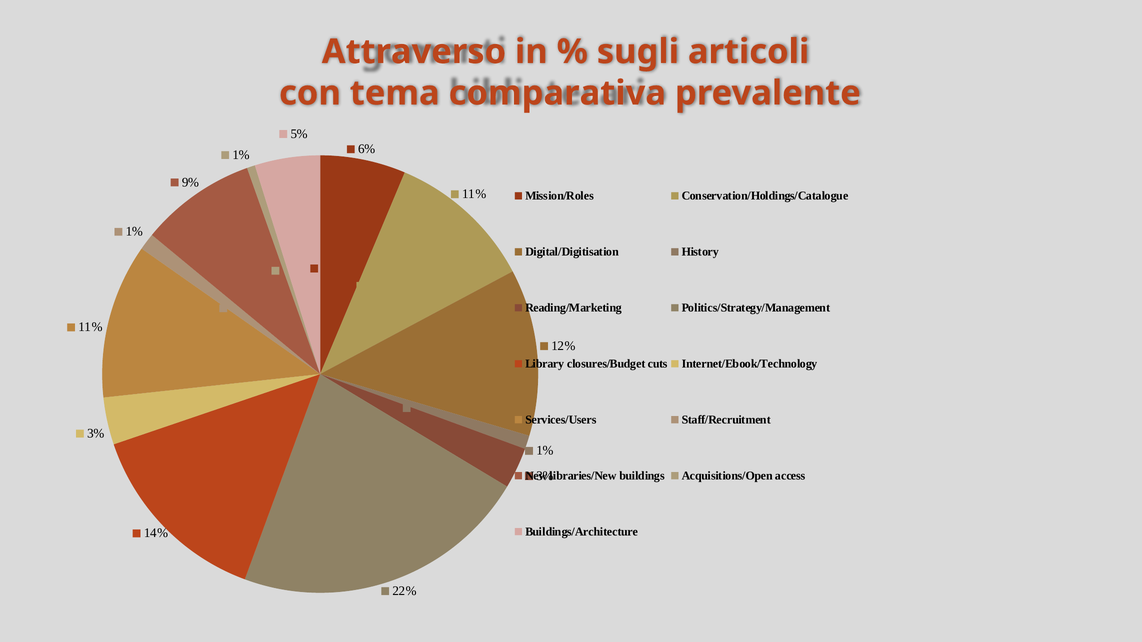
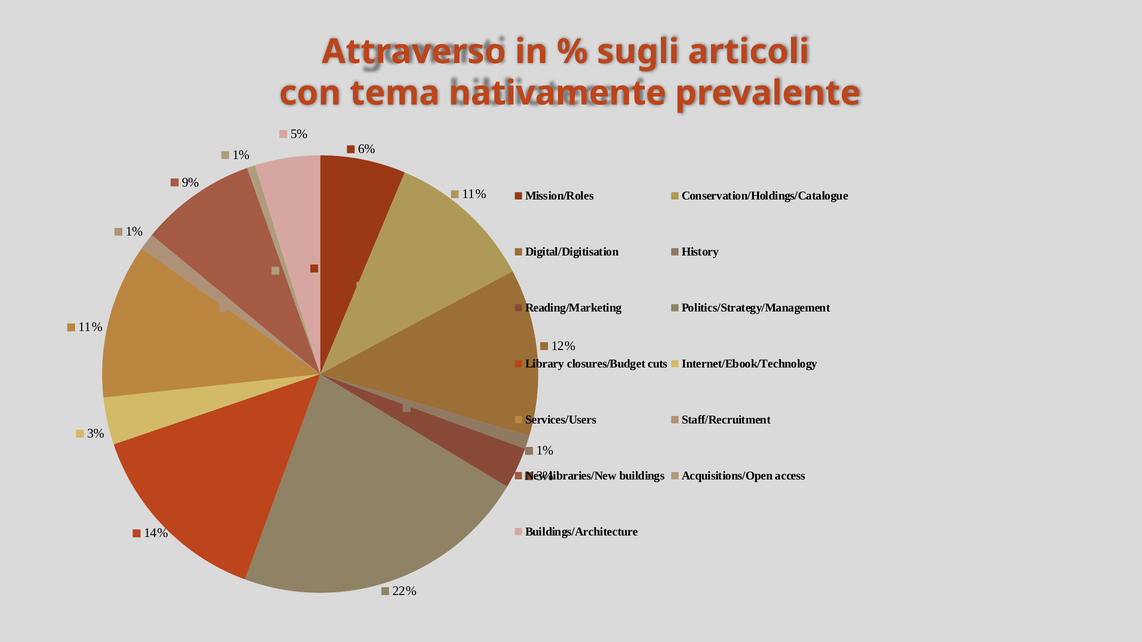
comparativa: comparativa -> nativamente (557, 93)
